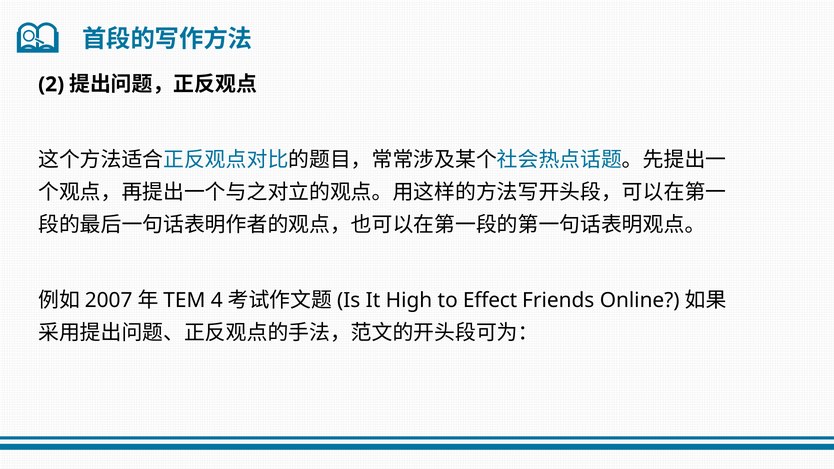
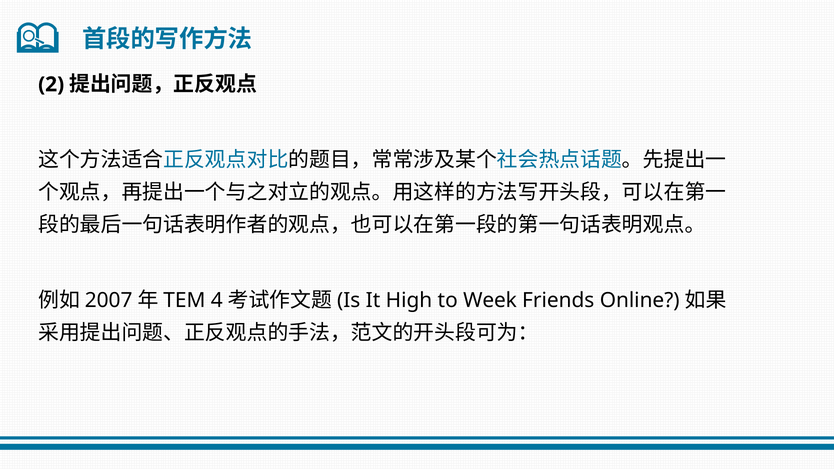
Effect: Effect -> Week (490, 300)
